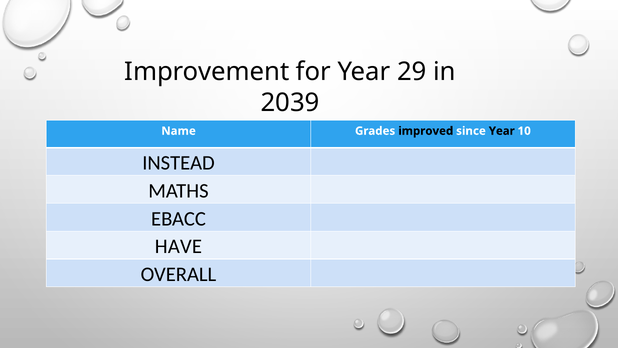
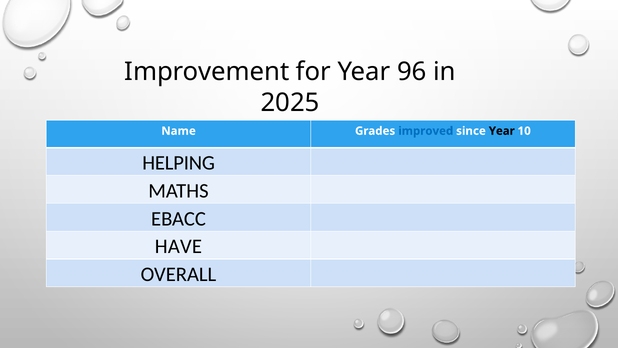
29: 29 -> 96 (412, 72)
2039: 2039 -> 2025 (290, 103)
improved colour: black -> blue (426, 131)
INSTEAD: INSTEAD -> HELPING (179, 163)
